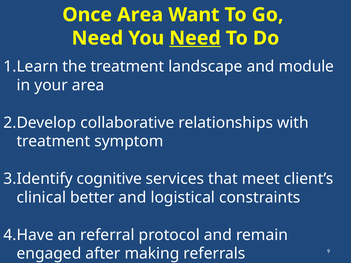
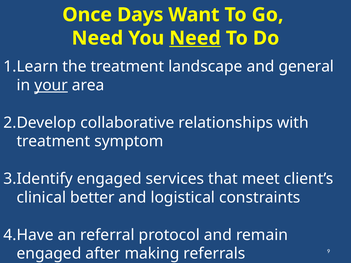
Once Area: Area -> Days (140, 15)
module: module -> general (306, 67)
your underline: none -> present (51, 85)
cognitive: cognitive -> engaged (109, 179)
